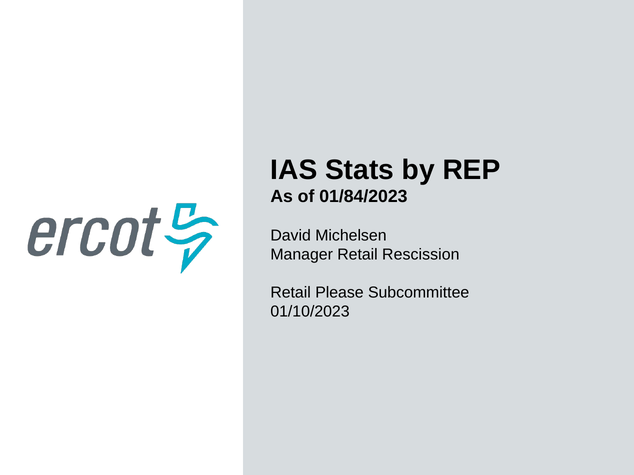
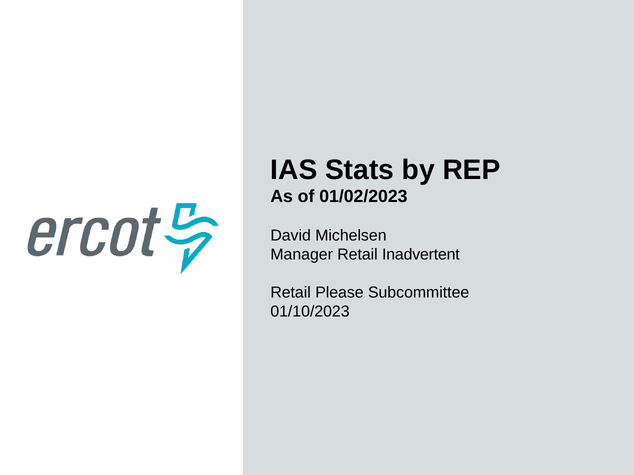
01/84/2023: 01/84/2023 -> 01/02/2023 (363, 197)
Rescission: Rescission -> Inadvertent (421, 255)
